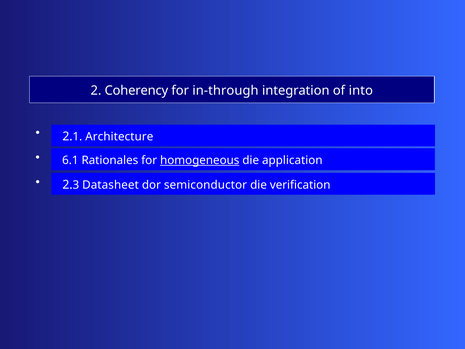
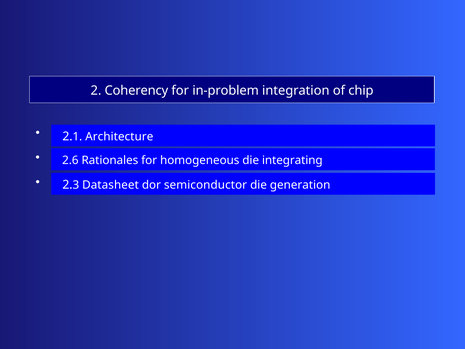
in-through: in-through -> in-problem (226, 90)
into: into -> chip (361, 90)
6.1: 6.1 -> 2.6 (70, 160)
homogeneous underline: present -> none (200, 160)
application: application -> integrating (292, 160)
verification: verification -> generation (300, 185)
